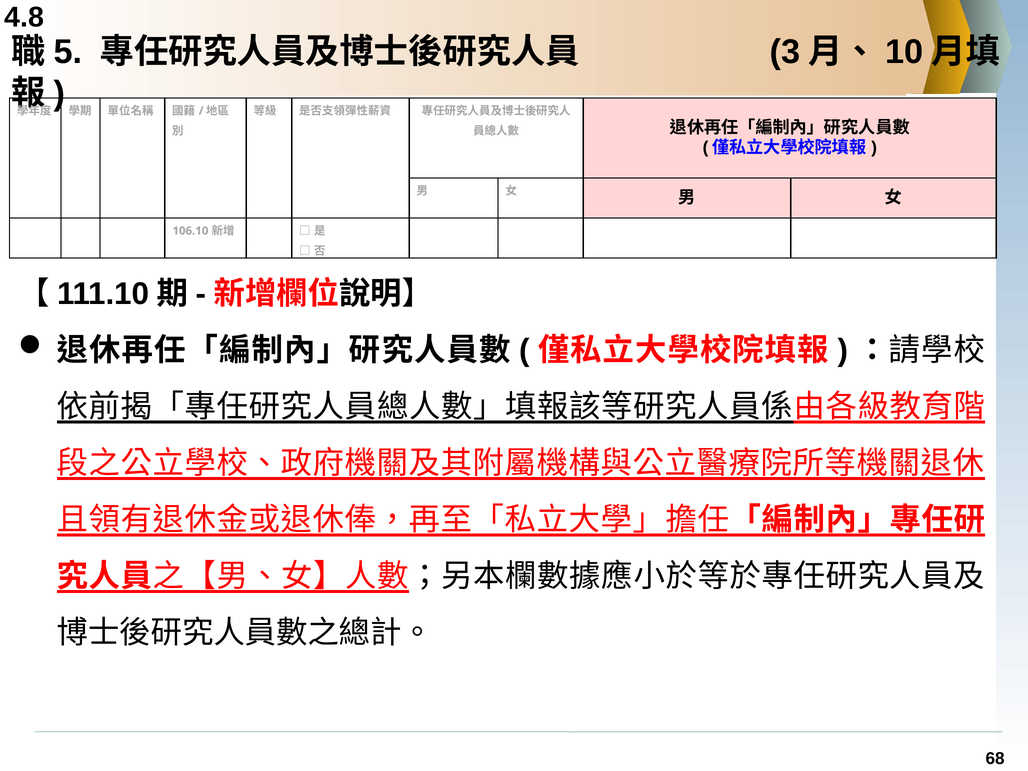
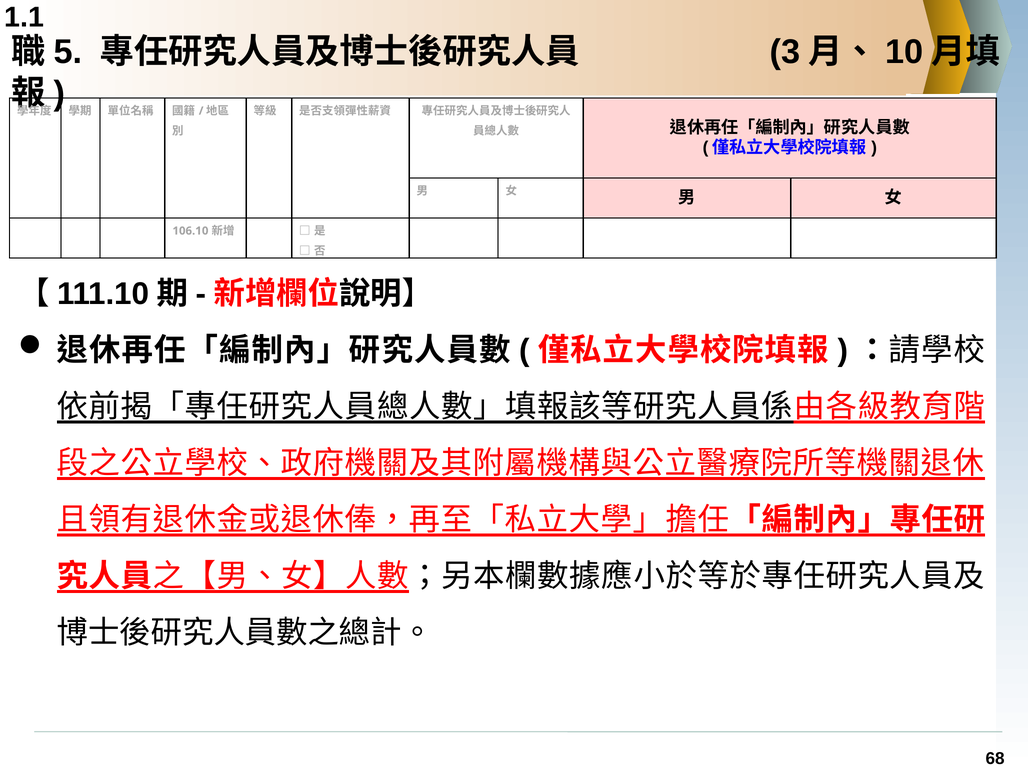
4.8: 4.8 -> 1.1 (24, 17)
